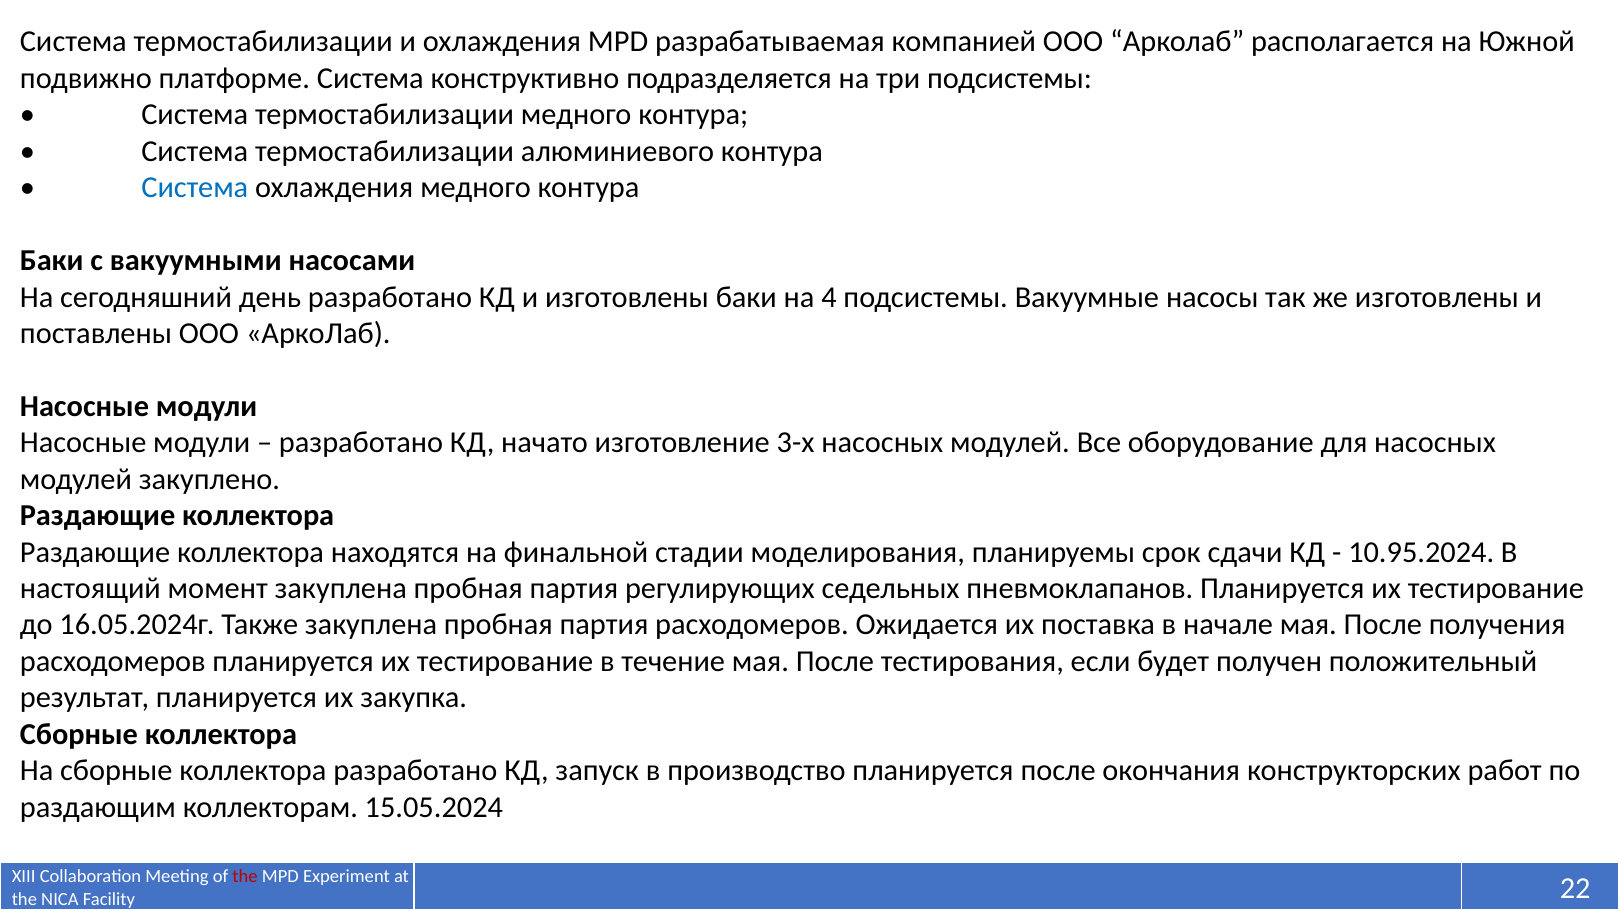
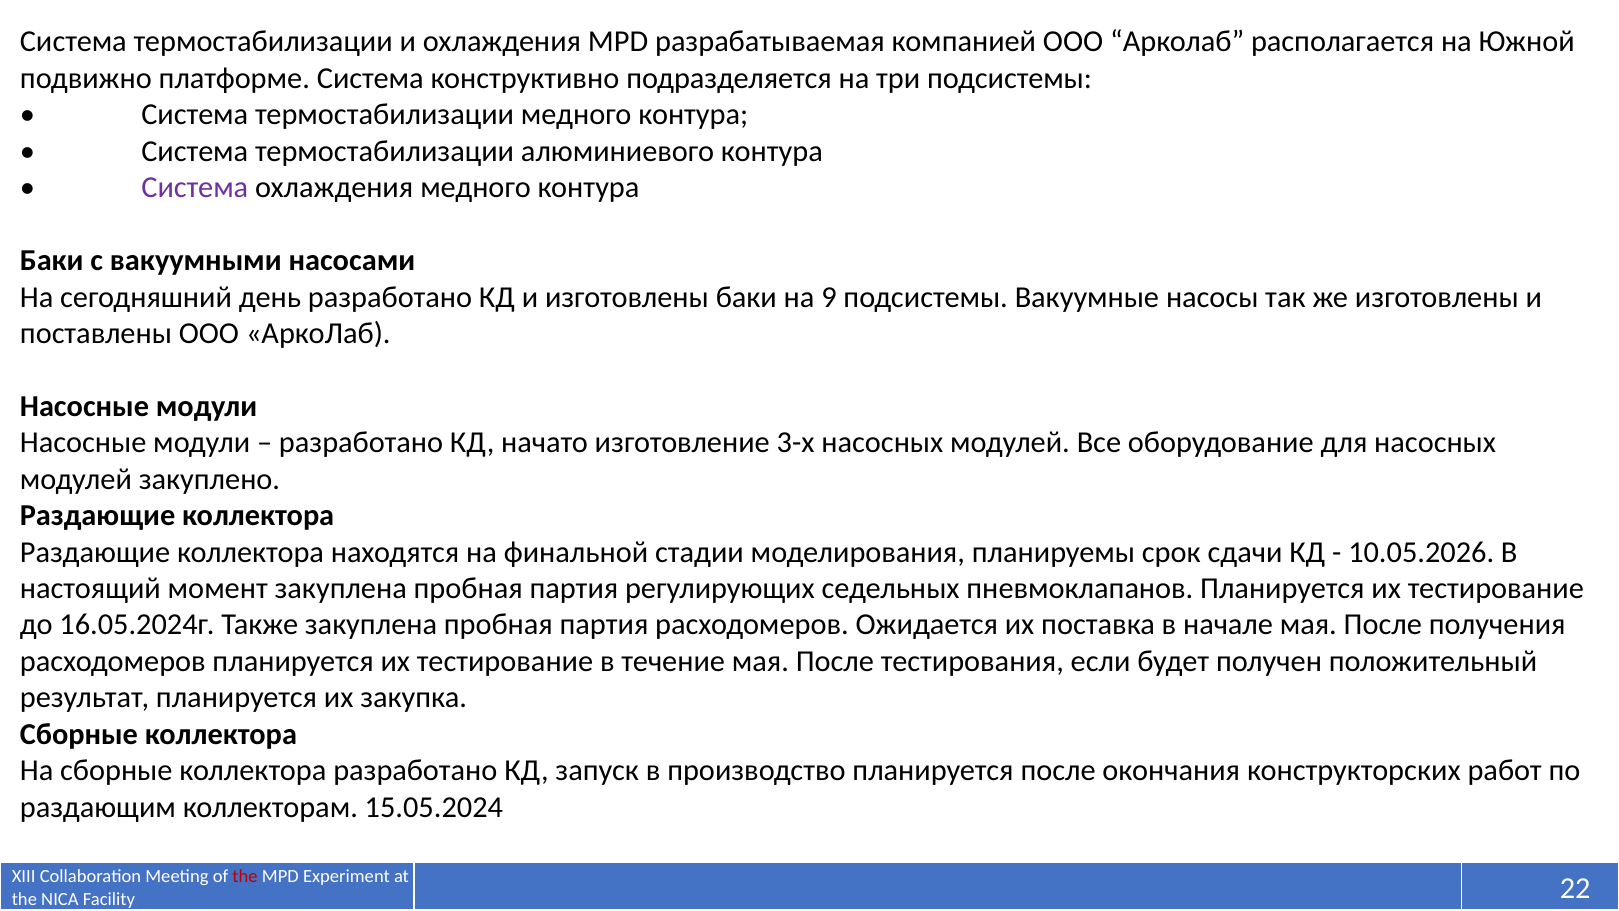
Система colour: blue -> purple (195, 188)
4: 4 -> 9 (829, 297)
10.95.2024: 10.95.2024 -> 10.05.2026 (1421, 552)
